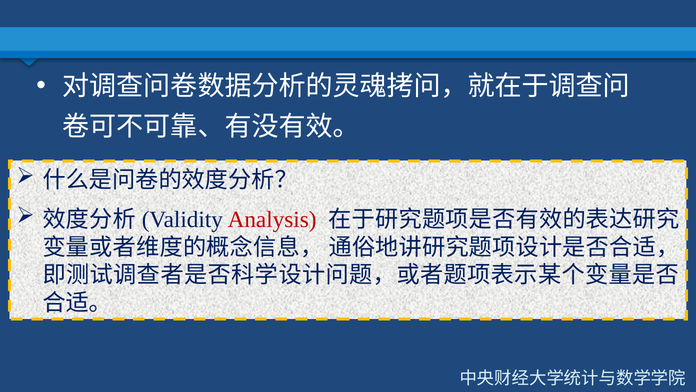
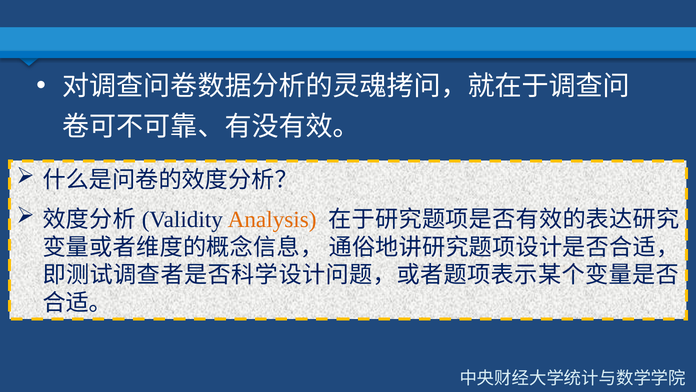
Analysis colour: red -> orange (272, 219)
